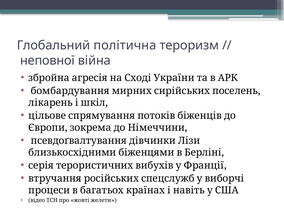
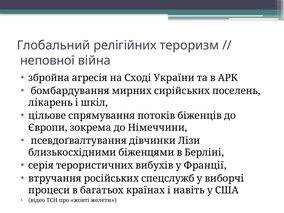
політична: політична -> релігійних (125, 45)
